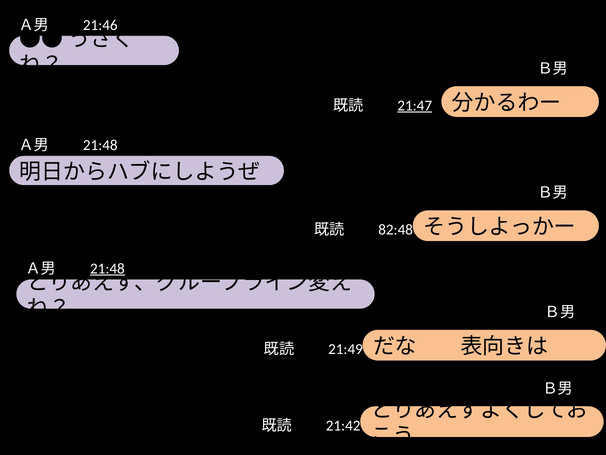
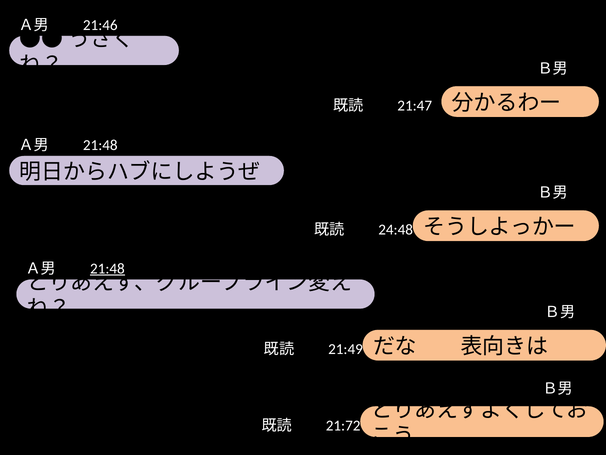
21:47 underline: present -> none (415, 105)
82:48: 82:48 -> 24:48 (396, 229)
21:42: 21:42 -> 21:72 (343, 425)
